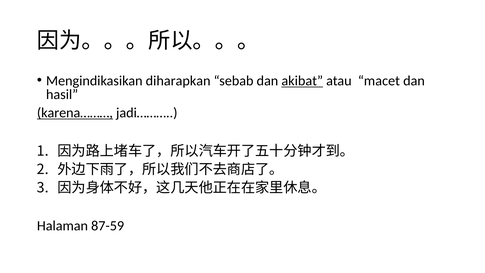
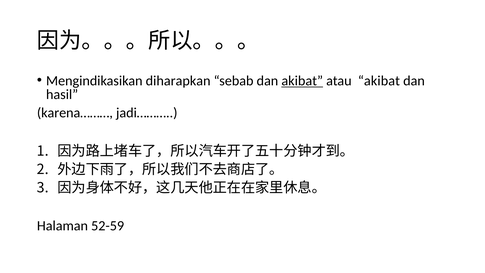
atau macet: macet -> akibat (379, 81)
karena……… underline: present -> none (75, 113)
87-59: 87-59 -> 52-59 (108, 226)
